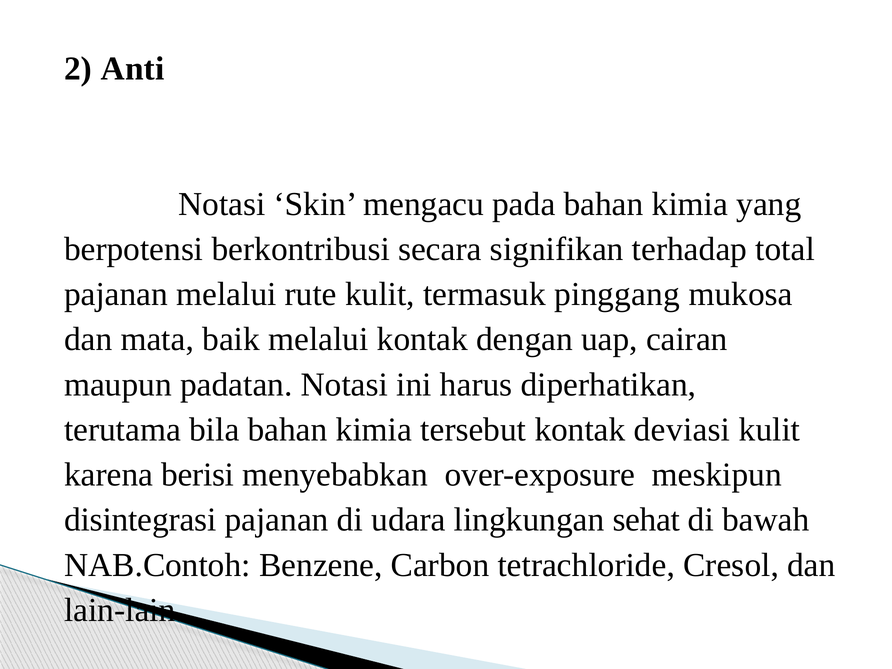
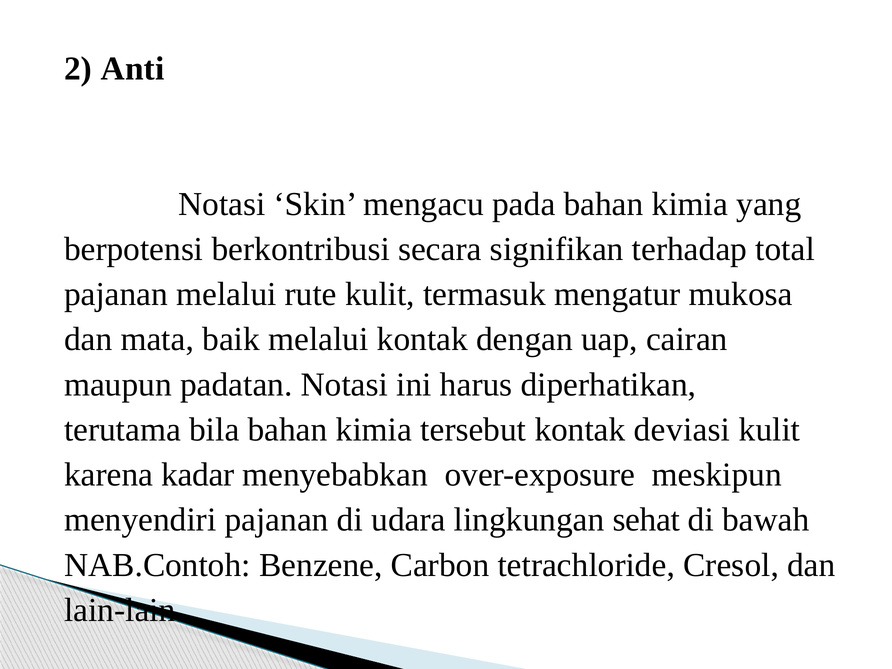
pinggang: pinggang -> mengatur (617, 294)
berisi: berisi -> kadar (198, 475)
disintegrasi: disintegrasi -> menyendiri (140, 520)
